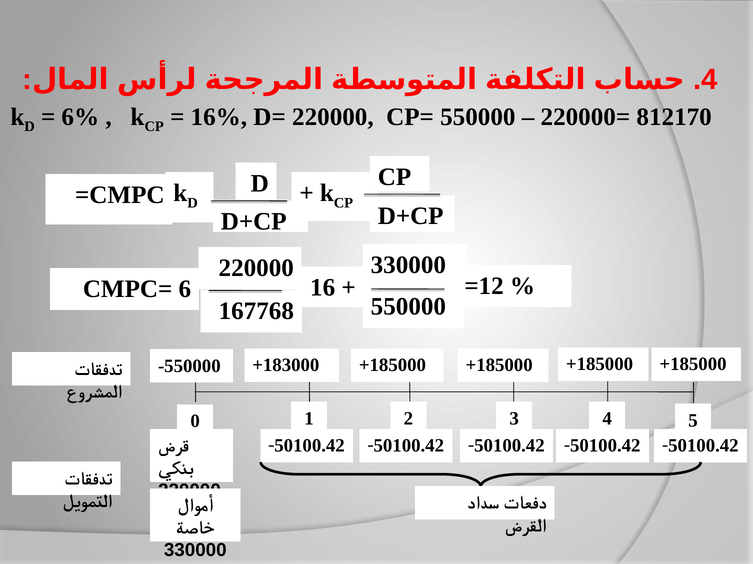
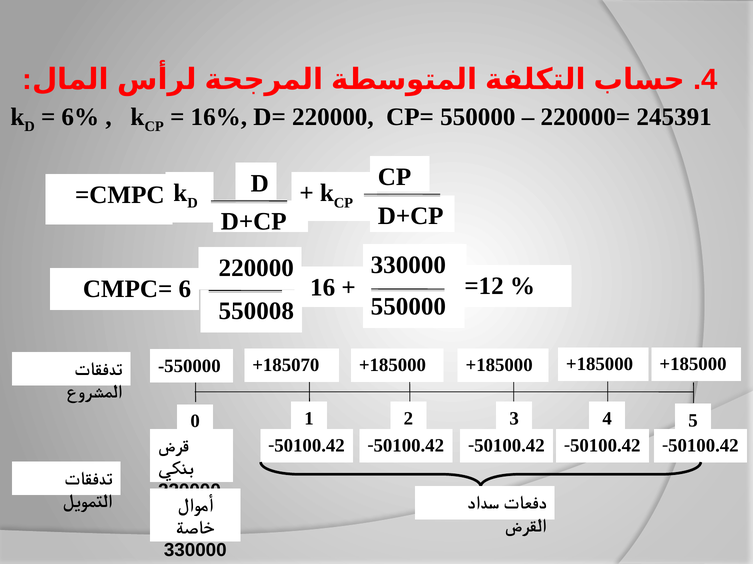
812170: 812170 -> 245391 (674, 117)
167768: 167768 -> 550008 (256, 311)
+183000: +183000 -> +185070 (286, 366)
